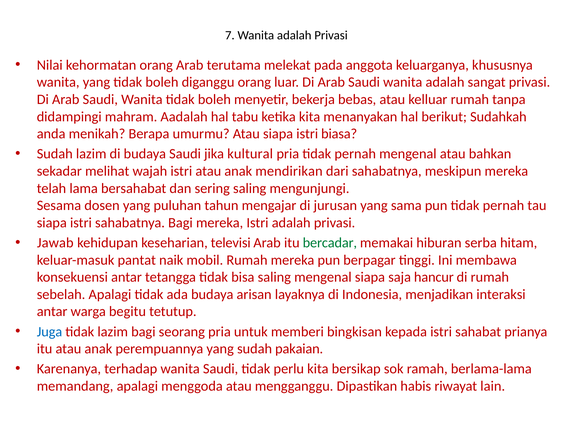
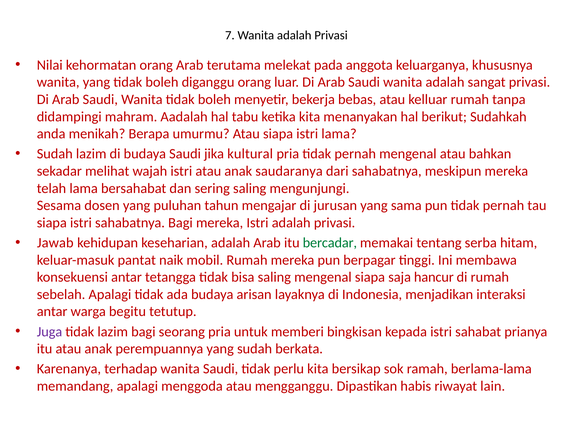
istri biasa: biasa -> lama (339, 134)
mendirikan: mendirikan -> saudaranya (289, 171)
keseharian televisi: televisi -> adalah (231, 243)
hiburan: hiburan -> tentang (439, 243)
Juga colour: blue -> purple (49, 331)
pakaian: pakaian -> berkata (299, 349)
